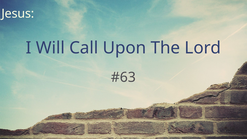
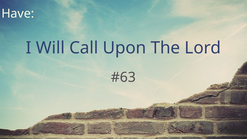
Jesus: Jesus -> Have (18, 14)
